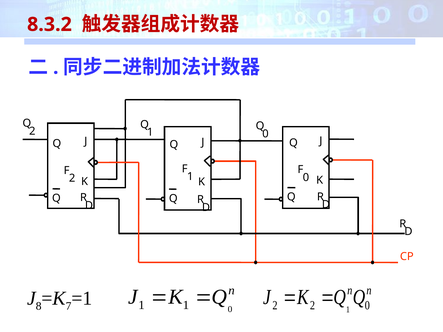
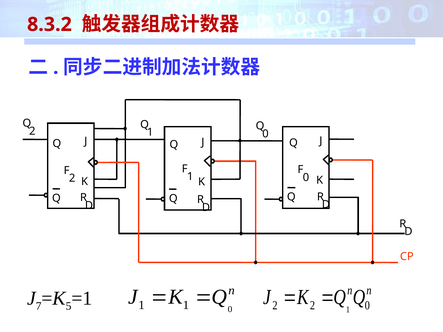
8: 8 -> 7 (39, 306)
7: 7 -> 5 (69, 306)
